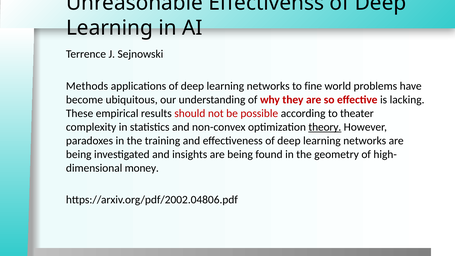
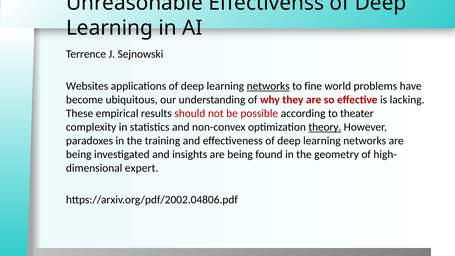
Methods: Methods -> Websites (87, 86)
networks underline: none -> present (268, 86)
money: money -> expert (142, 168)
